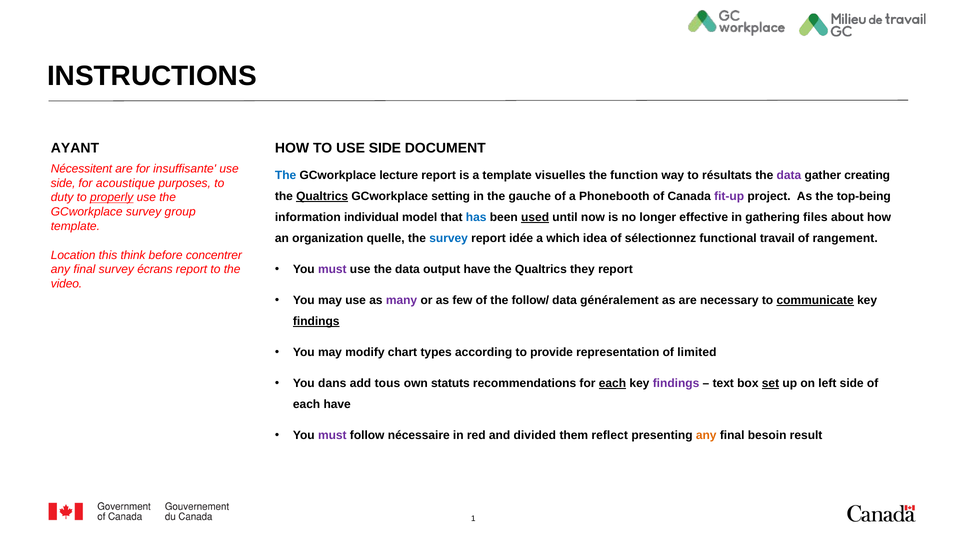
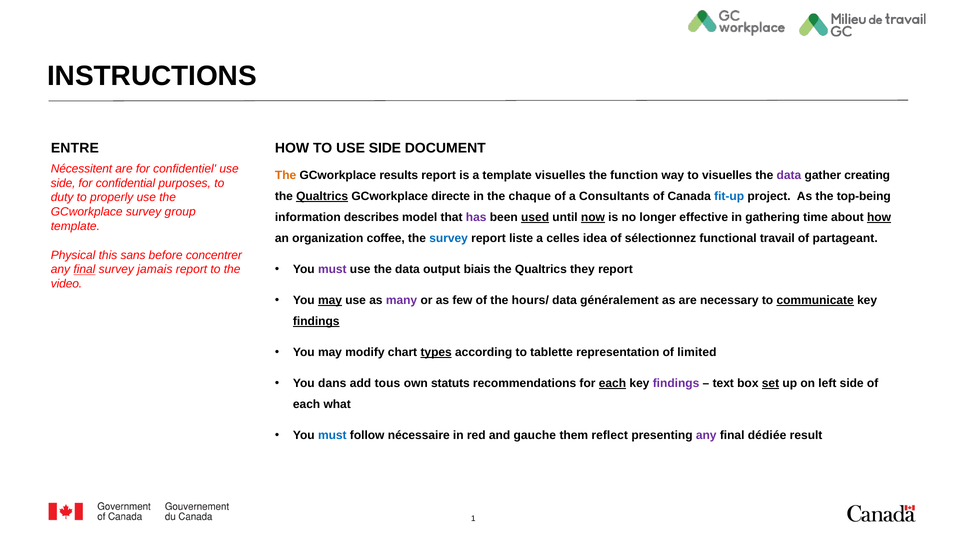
AYANT: AYANT -> ENTRE (75, 148)
insuffisante: insuffisante -> confidentiel (185, 169)
The colour: blue -> orange (286, 175)
lecture: lecture -> results (399, 175)
to résultats: résultats -> visuelles (727, 175)
acoustique: acoustique -> confidential (126, 183)
setting: setting -> directe (451, 196)
gauche: gauche -> chaque (530, 196)
Phonebooth: Phonebooth -> Consultants (614, 196)
fit-up colour: purple -> blue (729, 196)
properly underline: present -> none (112, 198)
individual: individual -> describes (371, 217)
has colour: blue -> purple (476, 217)
now underline: none -> present (593, 217)
files: files -> time (815, 217)
how underline: none -> present (879, 217)
quelle: quelle -> coffee (386, 238)
idée: idée -> liste (521, 238)
which: which -> celles (563, 238)
rangement: rangement -> partageant (845, 238)
Location: Location -> Physical (73, 255)
think: think -> sans (133, 255)
output have: have -> biais (477, 269)
final underline: none -> present (84, 270)
écrans: écrans -> jamais (155, 270)
may underline: none -> present (330, 300)
follow/: follow/ -> hours/ (530, 300)
types underline: none -> present (436, 352)
provide: provide -> tablette (551, 352)
each have: have -> what (337, 404)
must colour: purple -> blue (332, 435)
divided: divided -> gauche (535, 435)
any colour: orange -> purple (706, 435)
besoin: besoin -> dédiée (767, 435)
